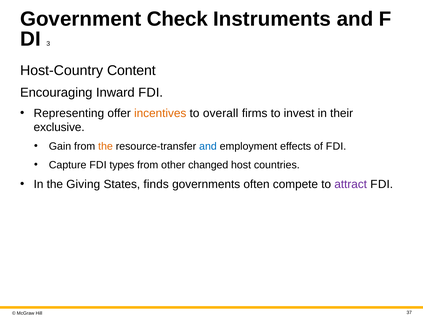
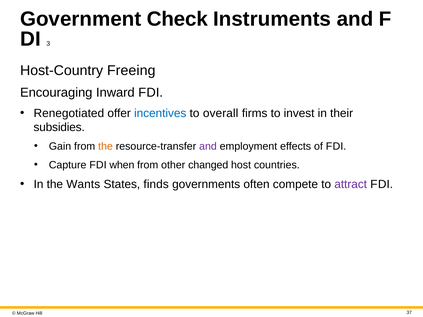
Content: Content -> Freeing (131, 71)
Representing: Representing -> Renegotiated (69, 113)
incentives colour: orange -> blue (160, 113)
exclusive: exclusive -> subsidies (59, 127)
and colour: blue -> purple (208, 147)
types: types -> when (122, 165)
Giving: Giving -> Wants (83, 184)
